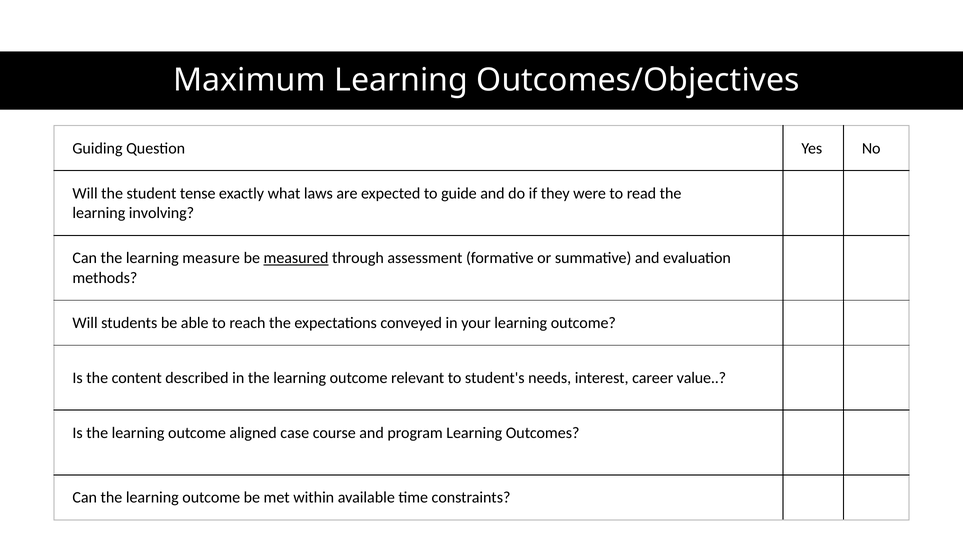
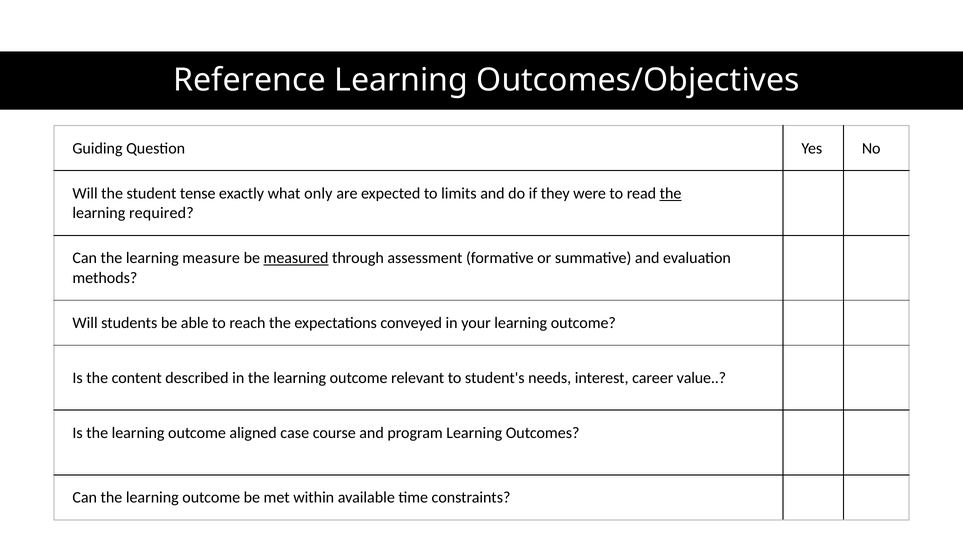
Maximum: Maximum -> Reference (249, 80)
laws: laws -> only (318, 193)
guide: guide -> limits (459, 193)
the underline: none -> present (671, 193)
involving: involving -> required (161, 213)
